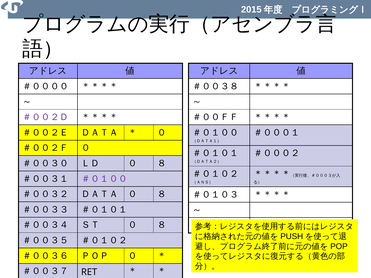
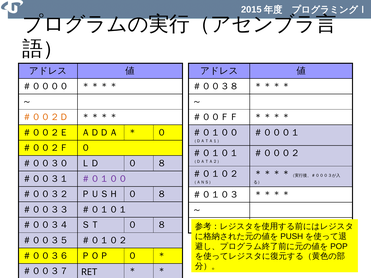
＃００２Ｄ colour: purple -> orange (45, 117)
＃００２Ｅ ＤＡＴＡ: ＤＡＴＡ -> ＡＤＤＡ (100, 133)
＃００３２ ＤＡＴＡ: ＤＡＴＡ -> ＰＵＳＨ (100, 194)
